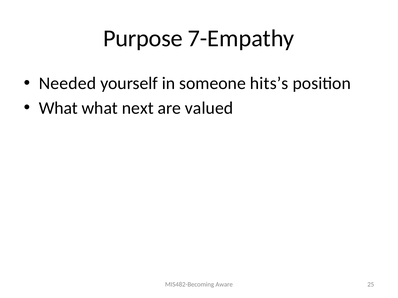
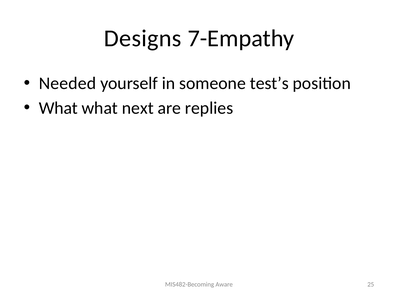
Purpose: Purpose -> Designs (143, 39)
hits’s: hits’s -> test’s (269, 83)
valued: valued -> replies (209, 108)
